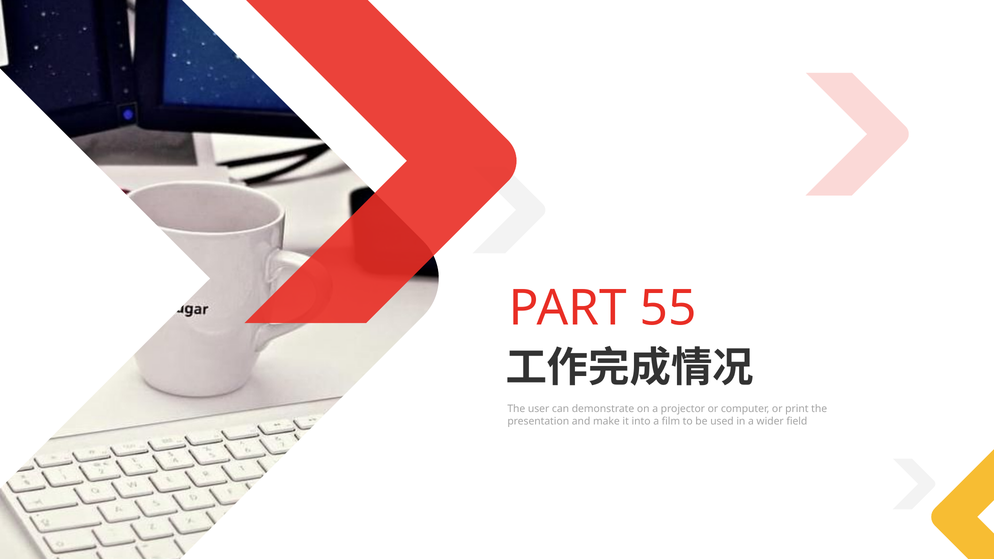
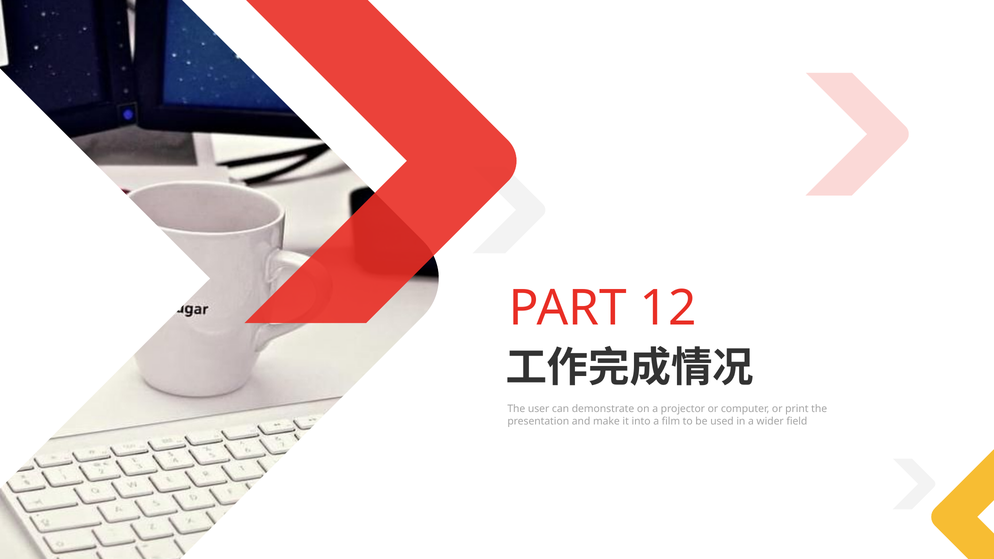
55: 55 -> 12 (668, 308)
